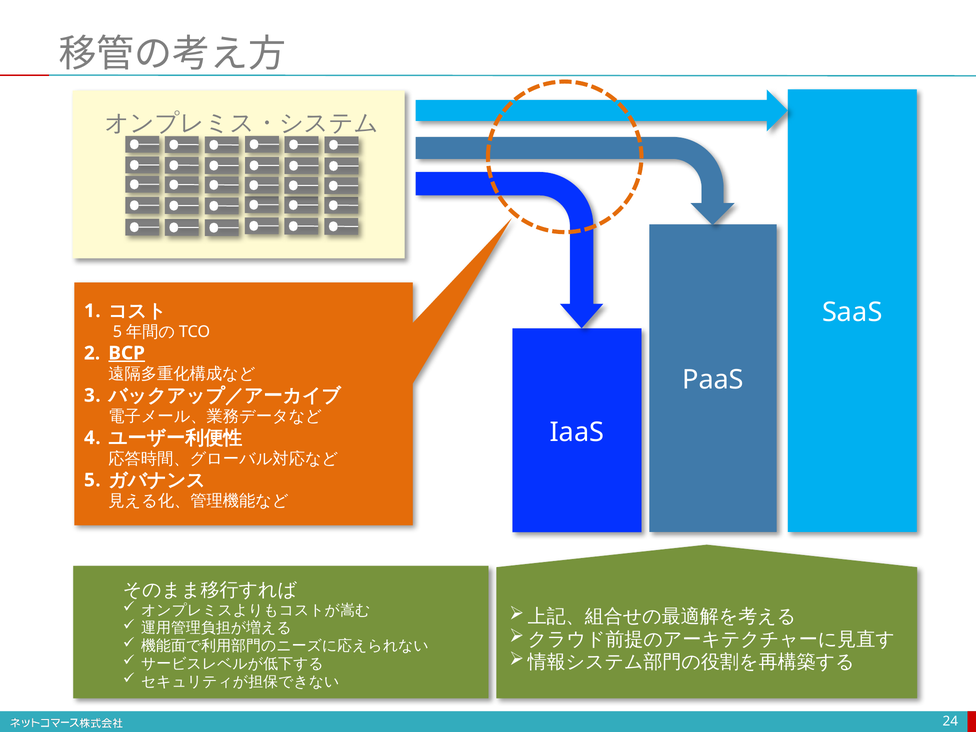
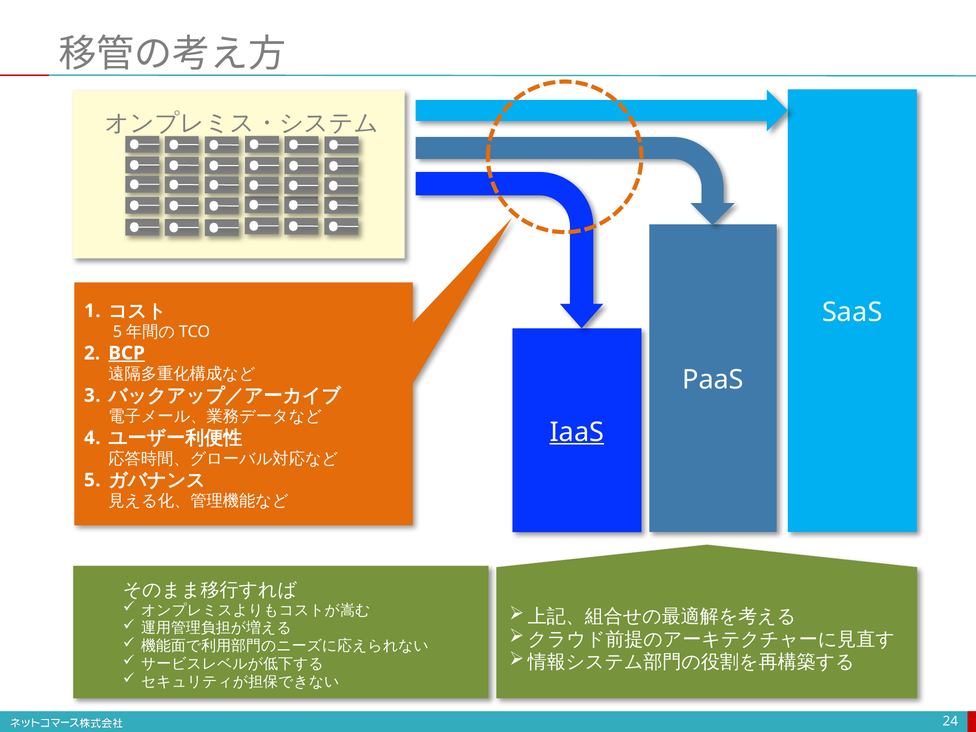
IaaS underline: none -> present (577, 432)
